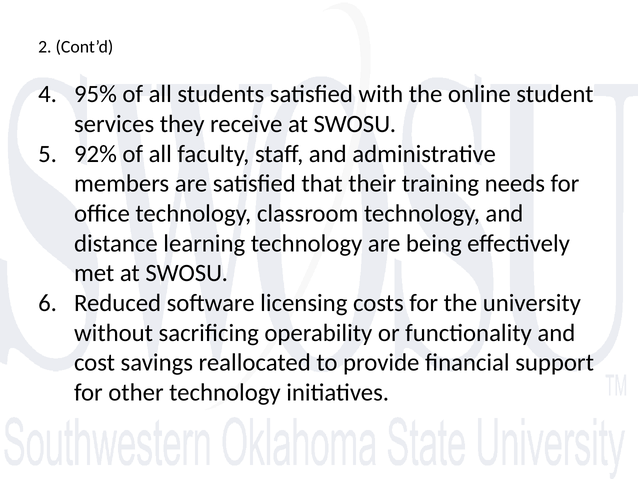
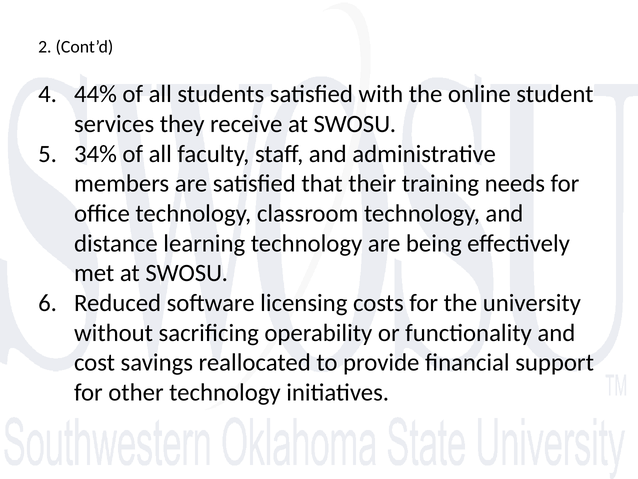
95%: 95% -> 44% (95, 94)
92%: 92% -> 34% (95, 154)
